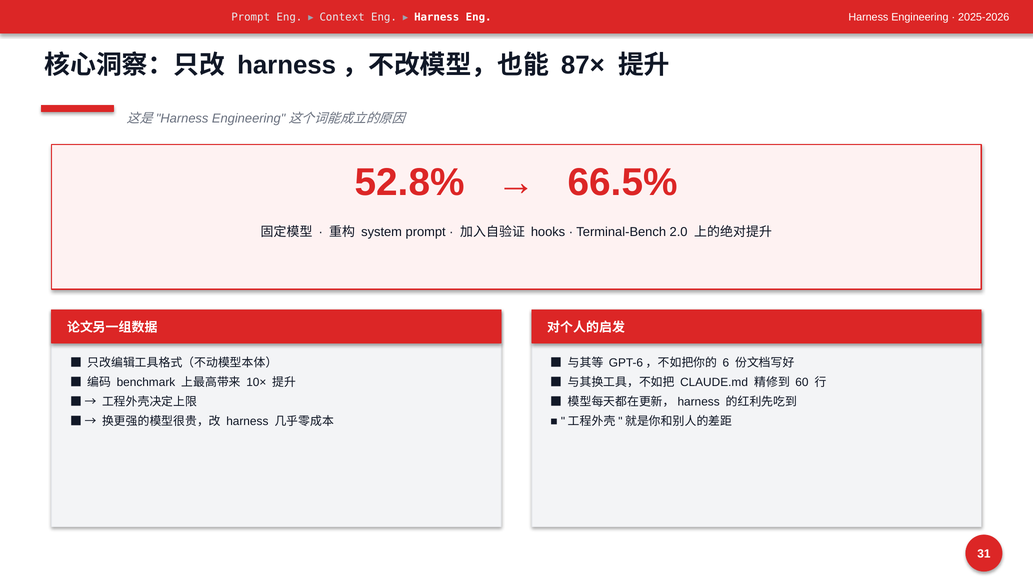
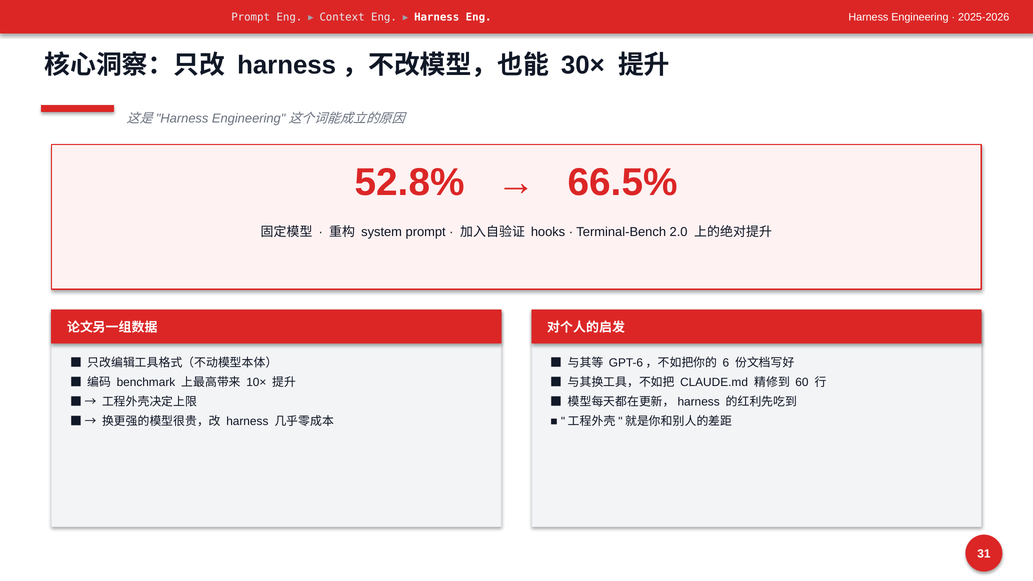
87×: 87× -> 30× (583, 65)
